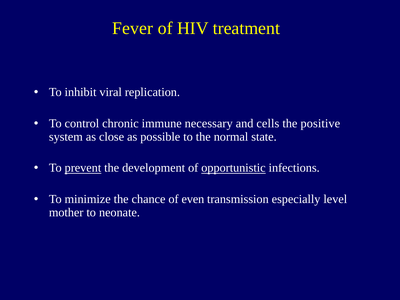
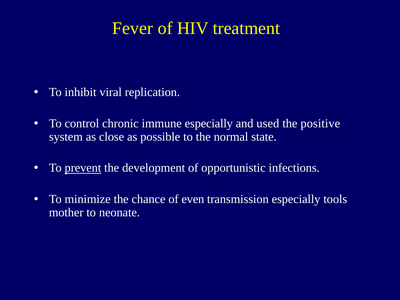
immune necessary: necessary -> especially (209, 123)
cells: cells -> used (268, 123)
opportunistic underline: present -> none (233, 168)
level: level -> tools (335, 199)
